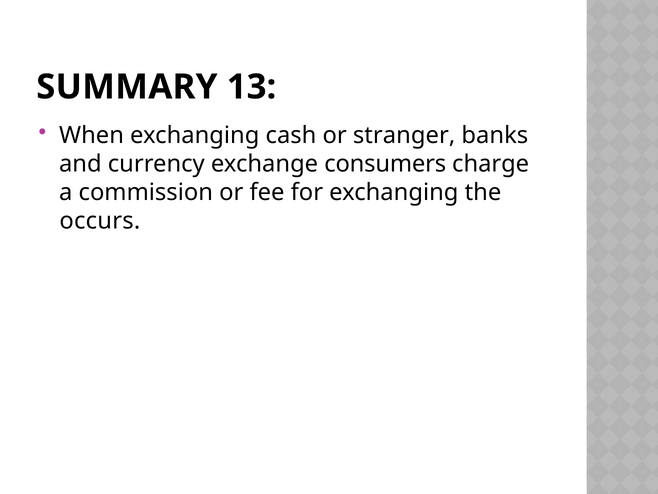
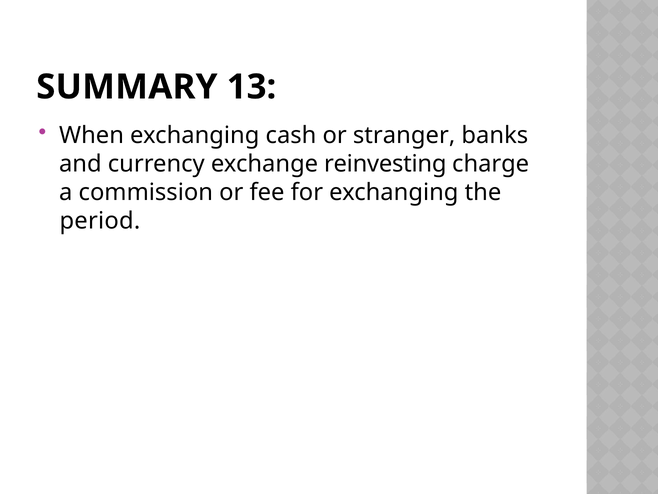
consumers: consumers -> reinvesting (385, 164)
occurs: occurs -> period (100, 221)
